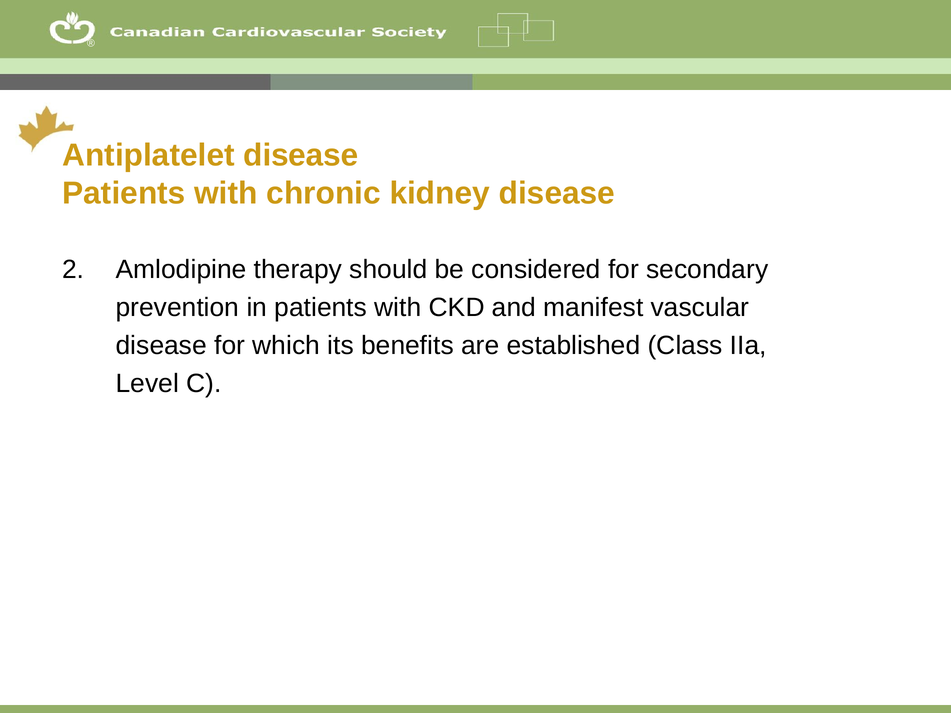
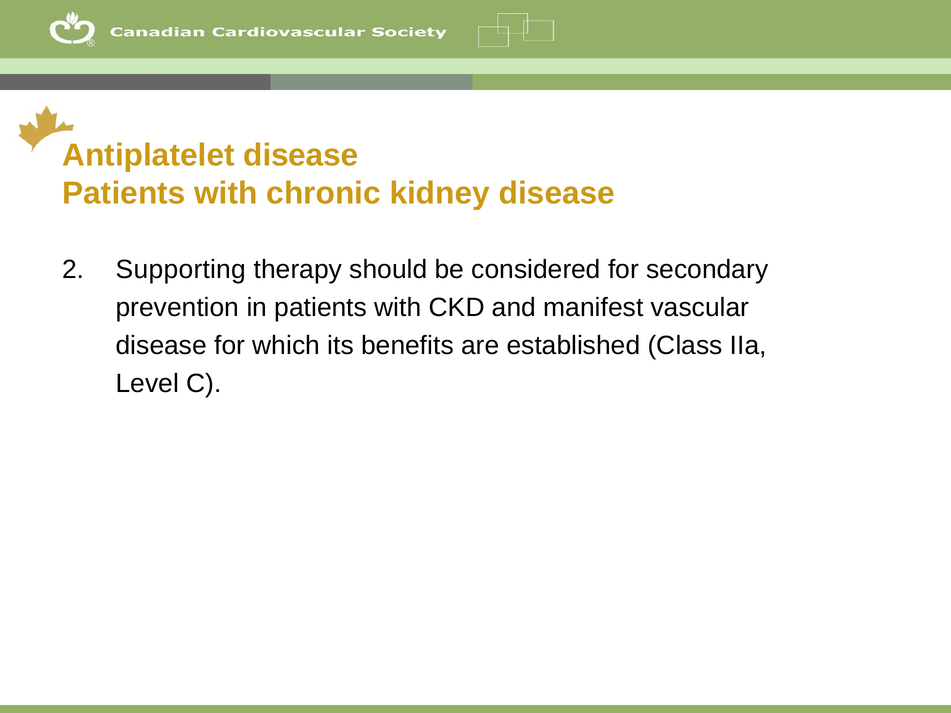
Amlodipine: Amlodipine -> Supporting (181, 269)
